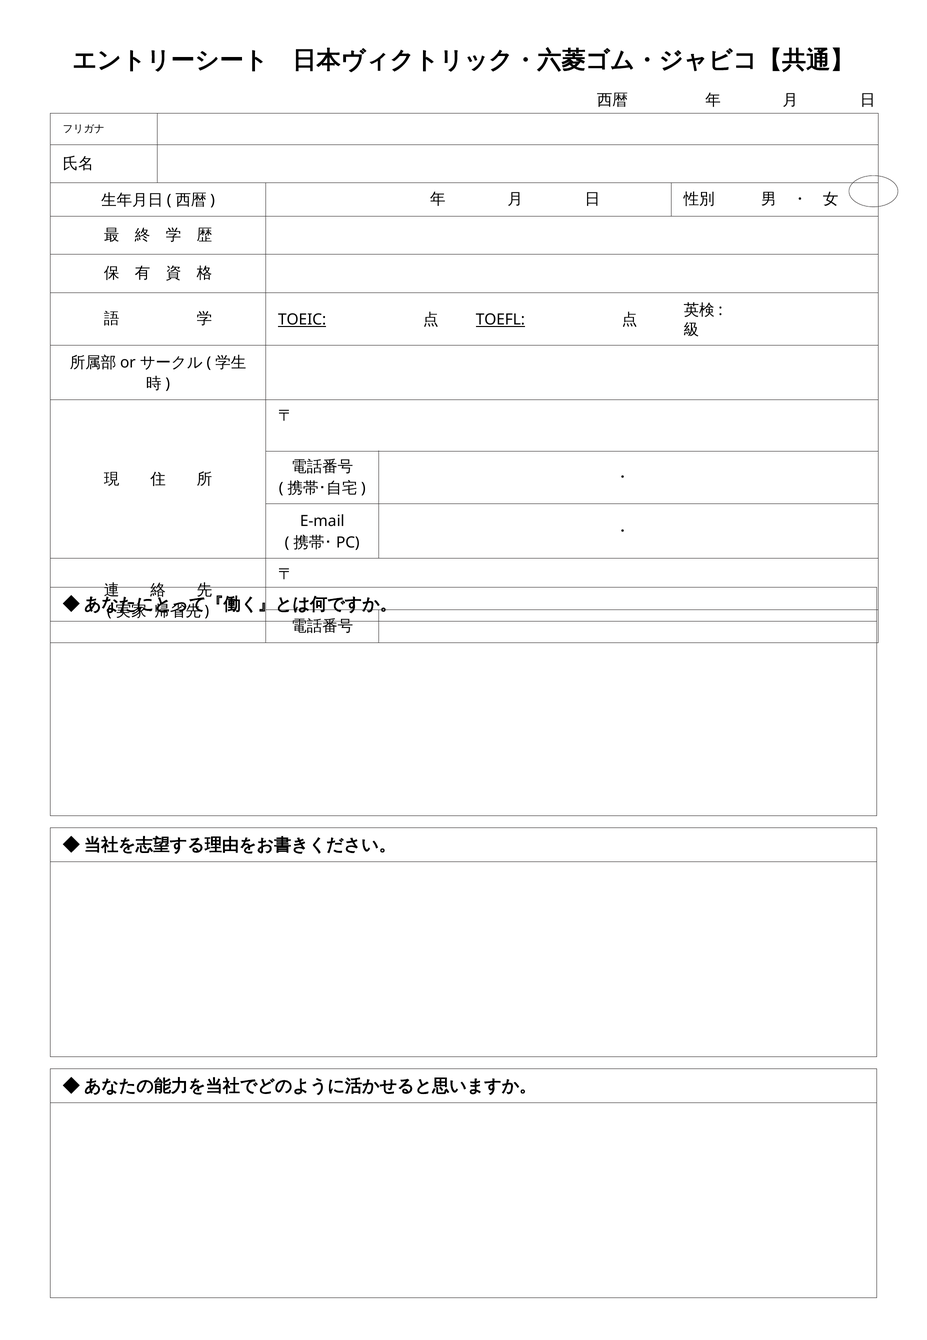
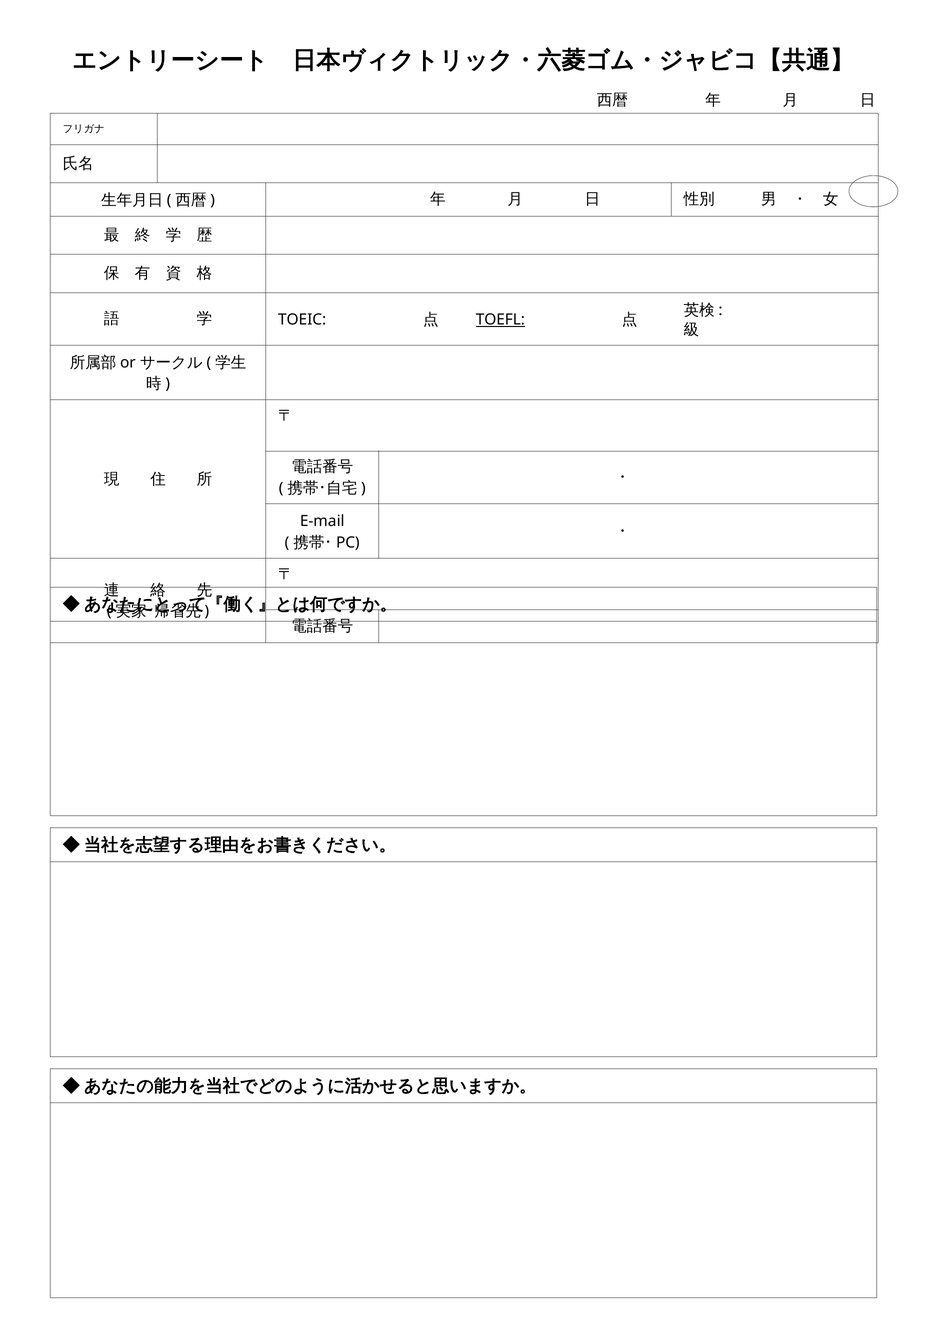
TOEIC underline: present -> none (302, 319)
